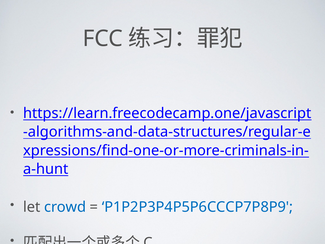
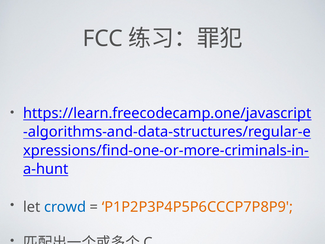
P1P2P3P4P5P6CCCP7P8P9 colour: blue -> orange (197, 207)
